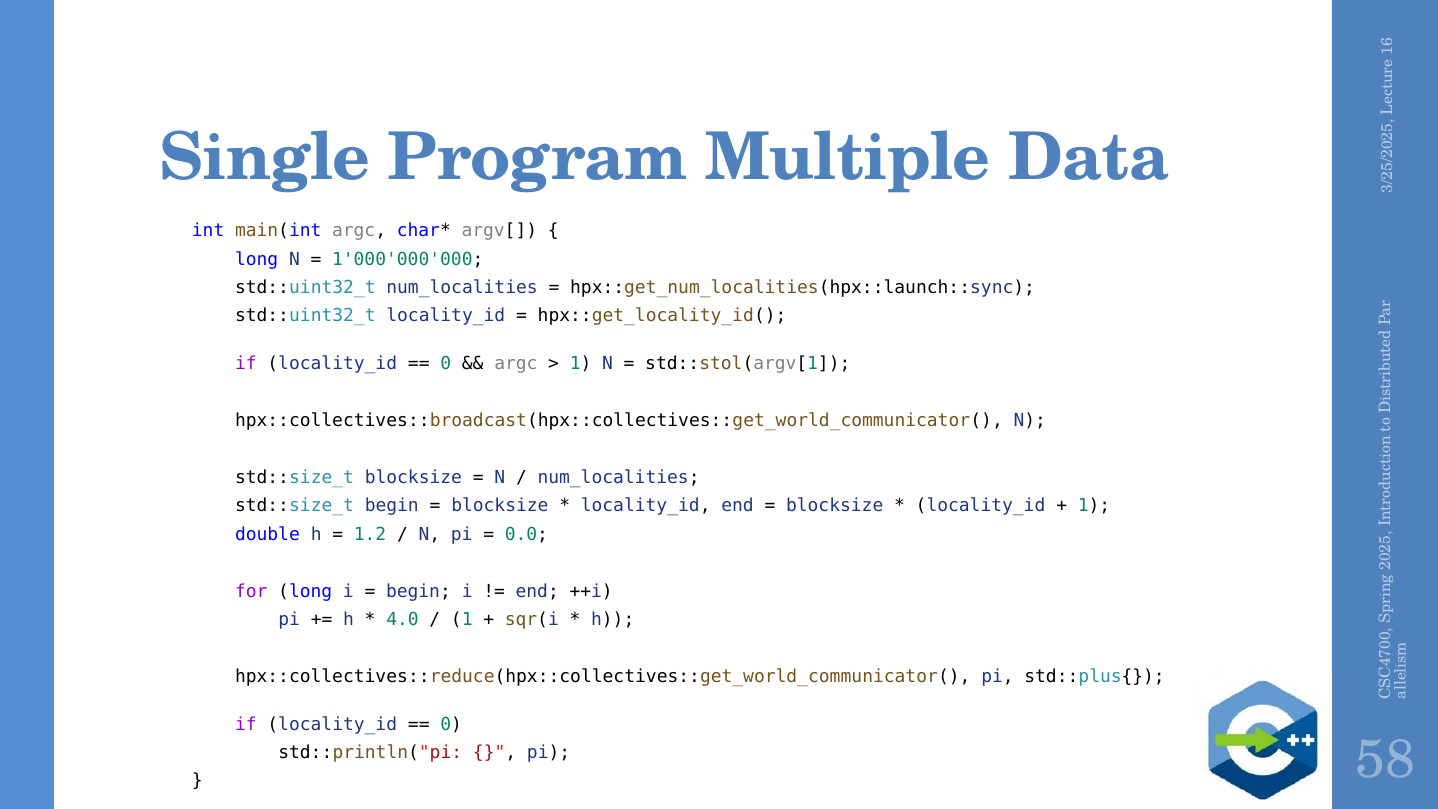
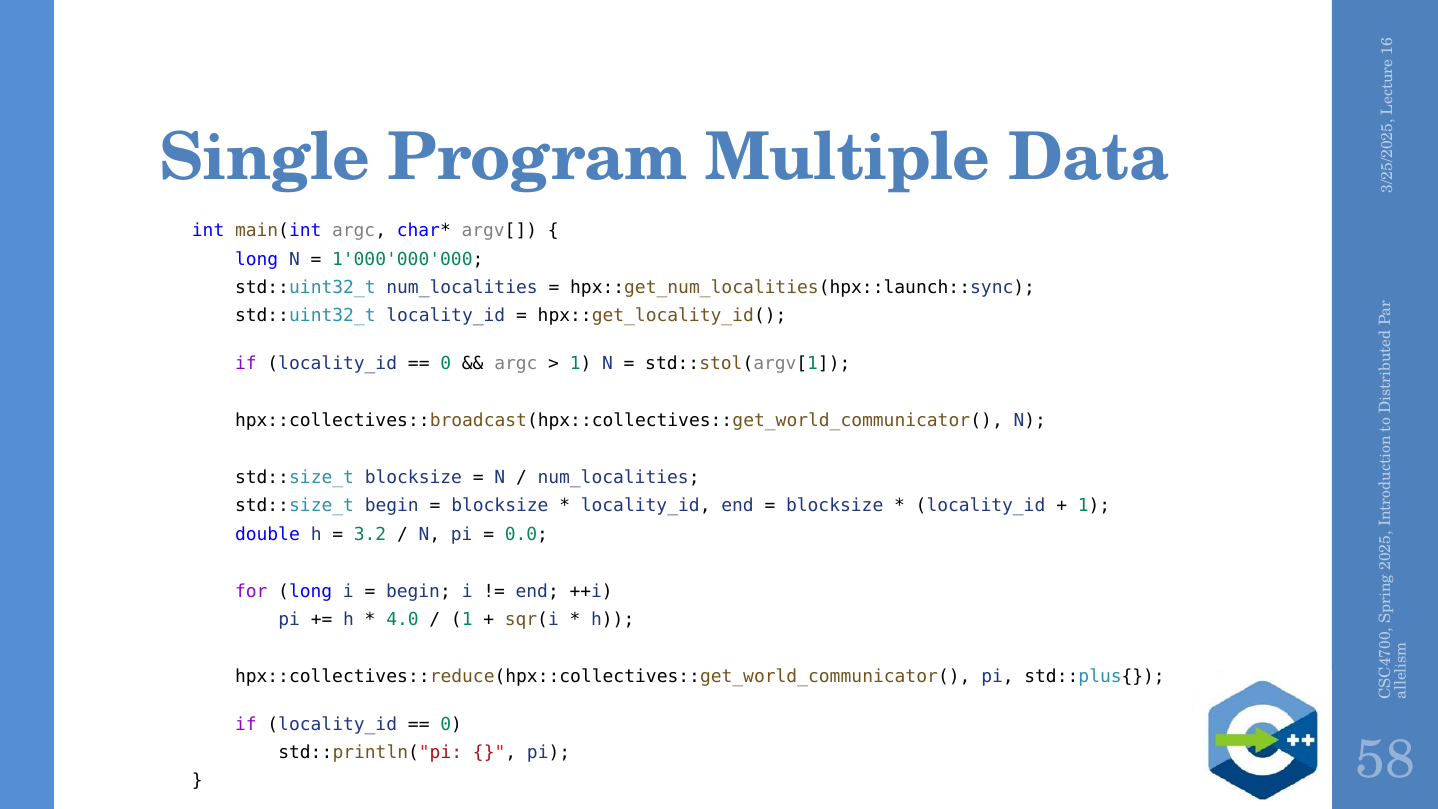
1.2: 1.2 -> 3.2 (370, 534)
